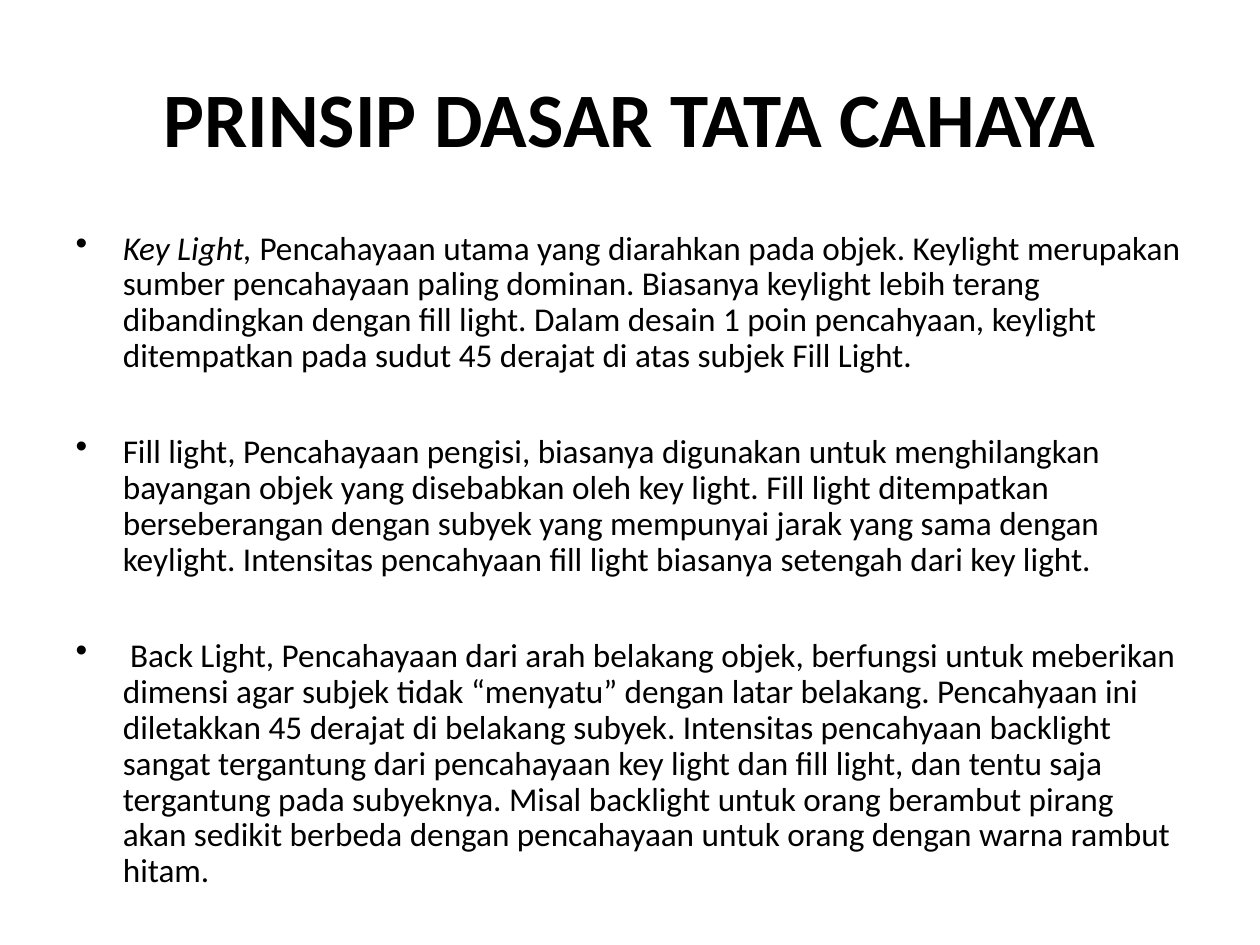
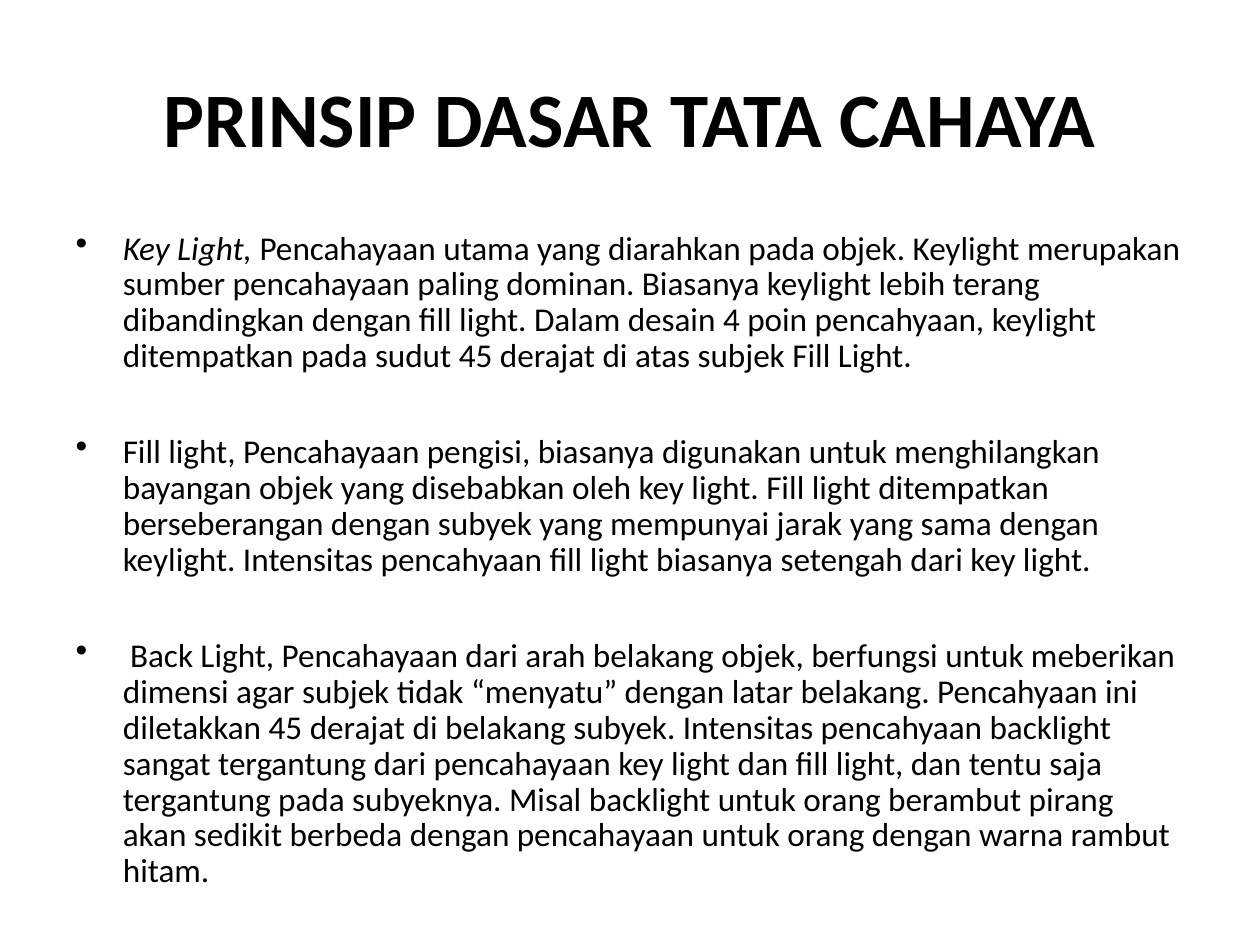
1: 1 -> 4 (731, 321)
